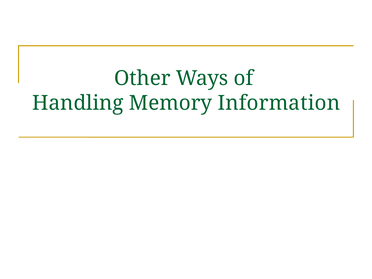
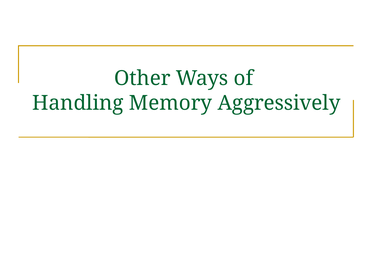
Information: Information -> Aggressively (279, 103)
